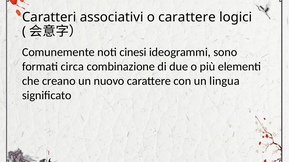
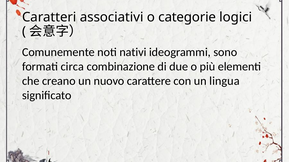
o carattere: carattere -> categorie (187, 17)
cinesi: cinesi -> nativi (133, 52)
